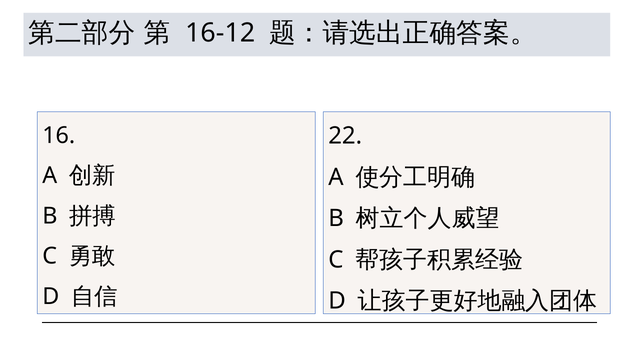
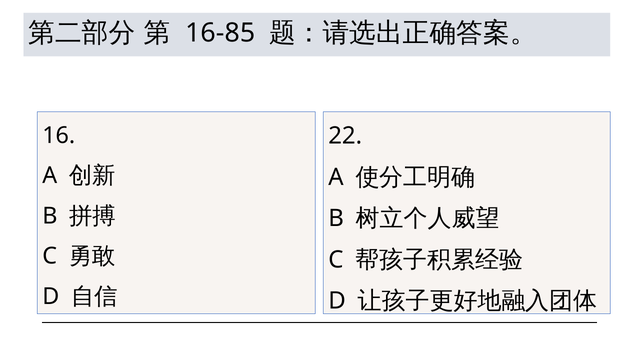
16-12: 16-12 -> 16-85 (220, 33)
